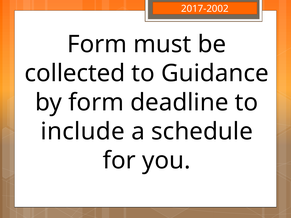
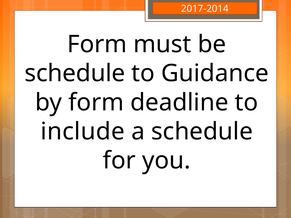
2017-2002: 2017-2002 -> 2017-2014 (205, 9)
collected: collected -> schedule (75, 73)
